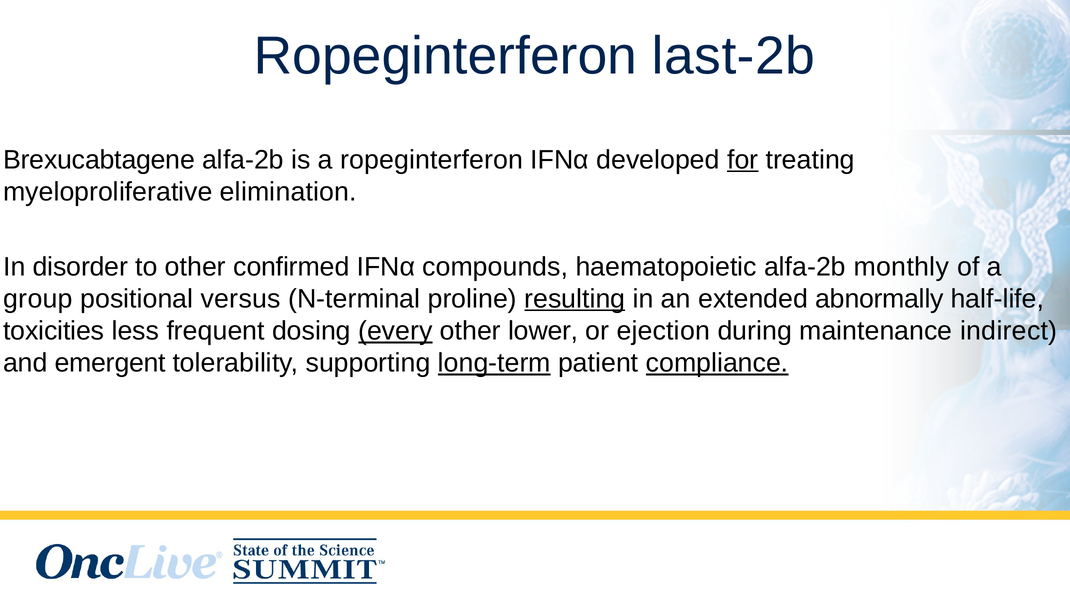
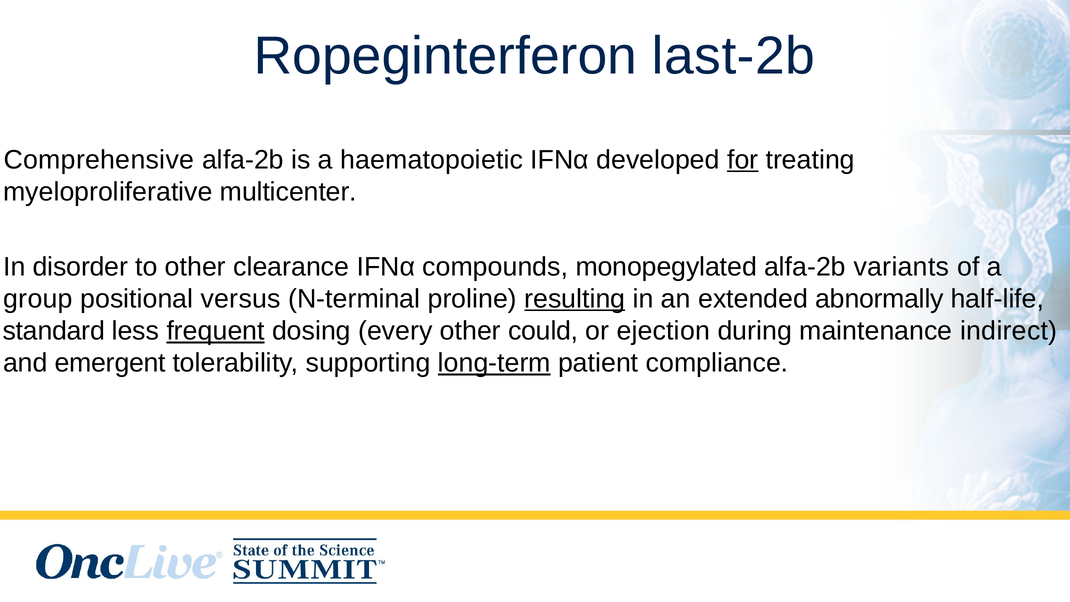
Brexucabtagene: Brexucabtagene -> Comprehensive (99, 160)
a ropeginterferon: ropeginterferon -> haematopoietic (432, 160)
elimination: elimination -> multicenter (288, 192)
confirmed: confirmed -> clearance (291, 267)
haematopoietic: haematopoietic -> monopegylated (666, 267)
monthly: monthly -> variants (901, 267)
toxicities: toxicities -> standard (54, 331)
frequent underline: none -> present (216, 331)
every underline: present -> none (395, 331)
lower: lower -> could (543, 331)
compliance underline: present -> none (717, 363)
